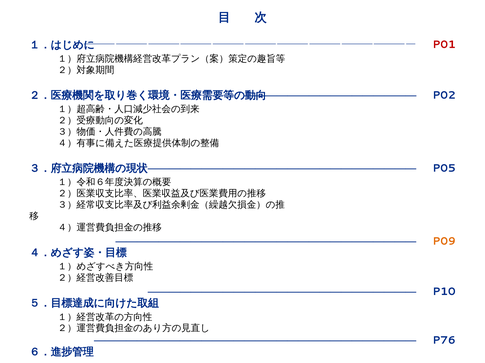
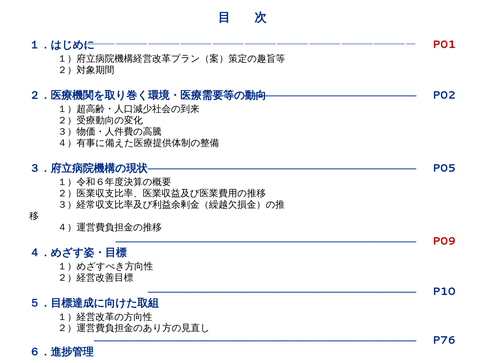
P09 colour: orange -> red (444, 242)
